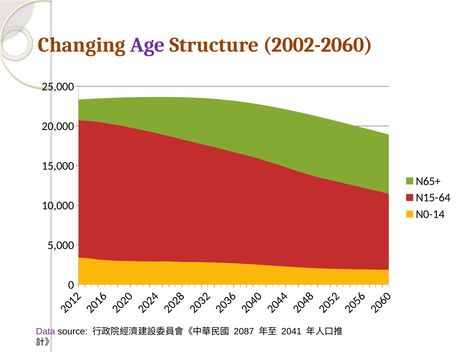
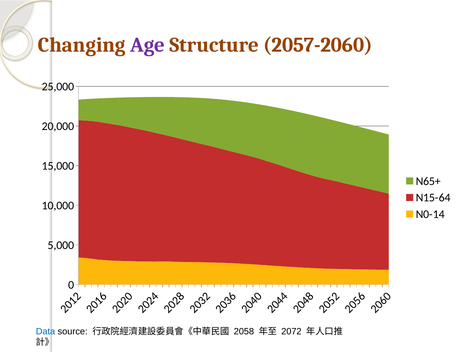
2002-2060: 2002-2060 -> 2057-2060 (318, 45)
Data colour: purple -> blue (45, 331)
2087: 2087 -> 2058 (244, 331)
2041: 2041 -> 2072 (291, 331)
